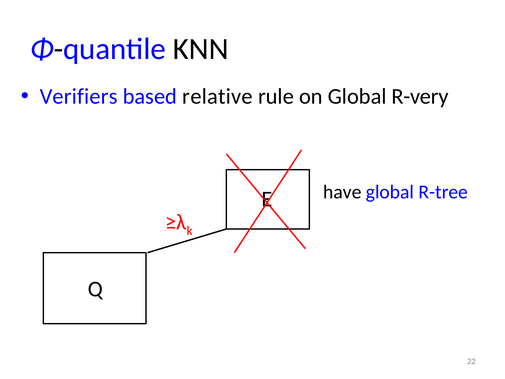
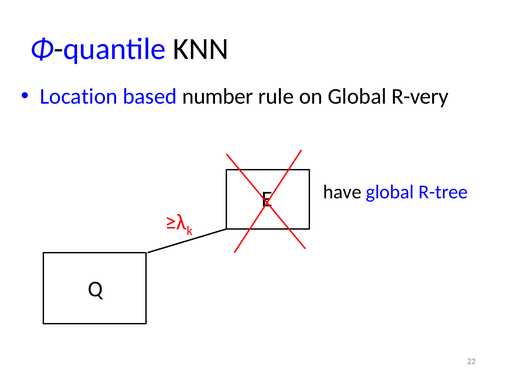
Verifiers: Verifiers -> Location (79, 96)
relative: relative -> number (218, 96)
